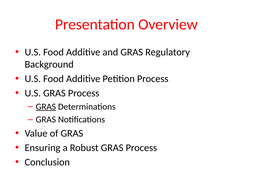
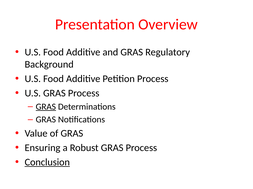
Conclusion underline: none -> present (47, 163)
